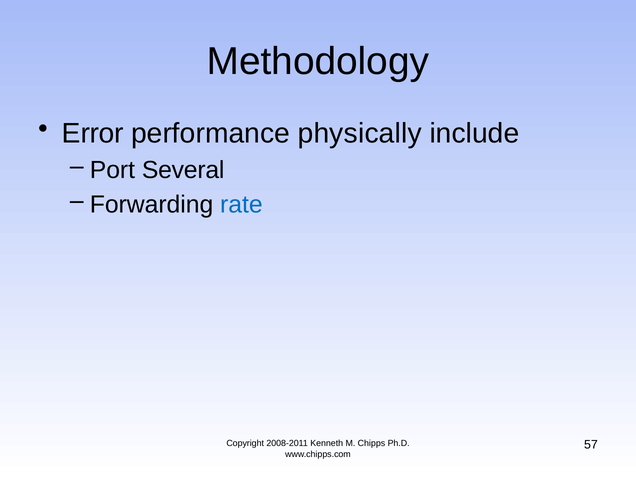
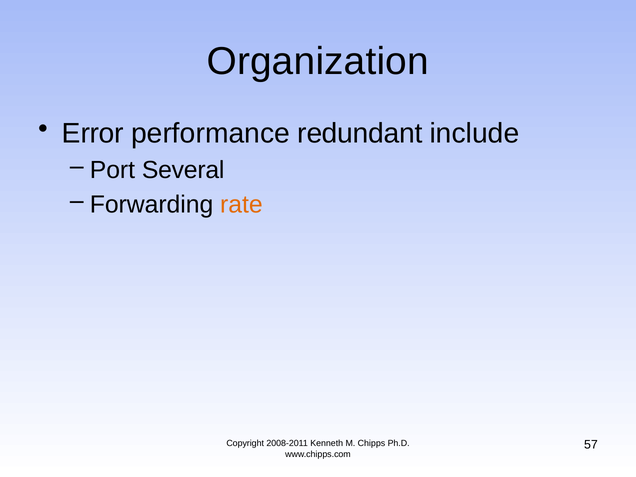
Methodology: Methodology -> Organization (318, 62)
physically: physically -> redundant (360, 133)
rate colour: blue -> orange (241, 205)
